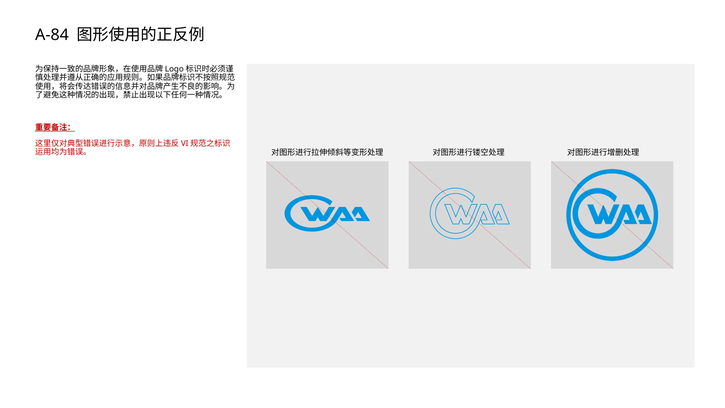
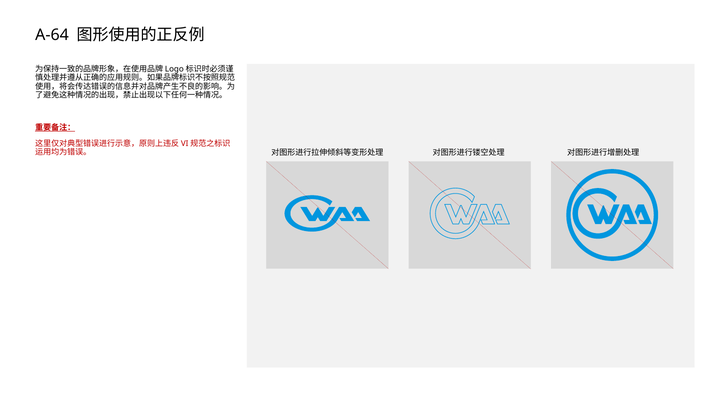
A-84: A-84 -> A-64 (52, 35)
